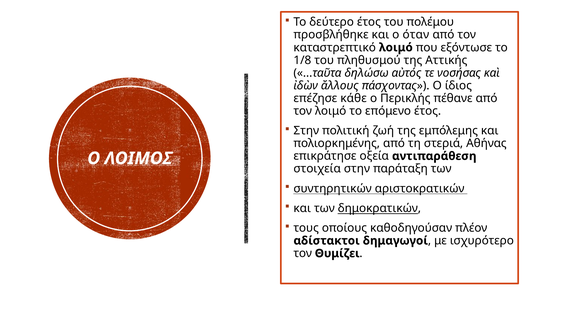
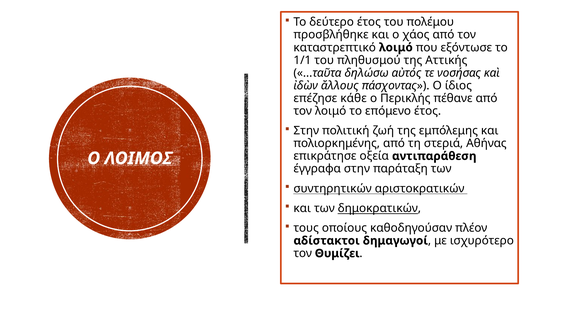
όταν: όταν -> χάος (416, 35)
1/8: 1/8 -> 1/1 (302, 60)
στοιχεία: στοιχεία -> έγγραφα (317, 169)
